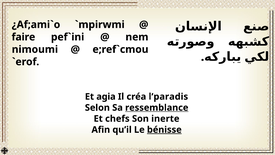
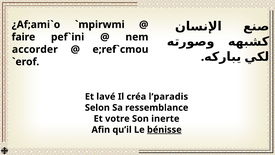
nimoumi: nimoumi -> accorder (35, 49)
agia: agia -> lavé (106, 96)
ressemblance underline: present -> none (157, 107)
chefs: chefs -> votre (117, 118)
